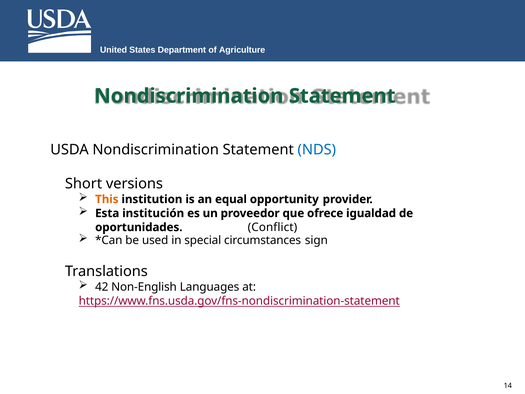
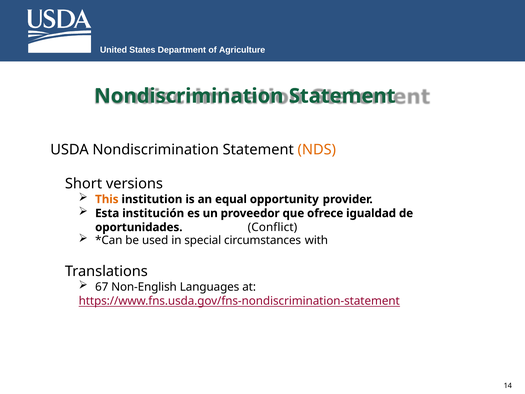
NDS colour: blue -> orange (317, 150)
sign: sign -> with (316, 240)
42: 42 -> 67 (102, 287)
